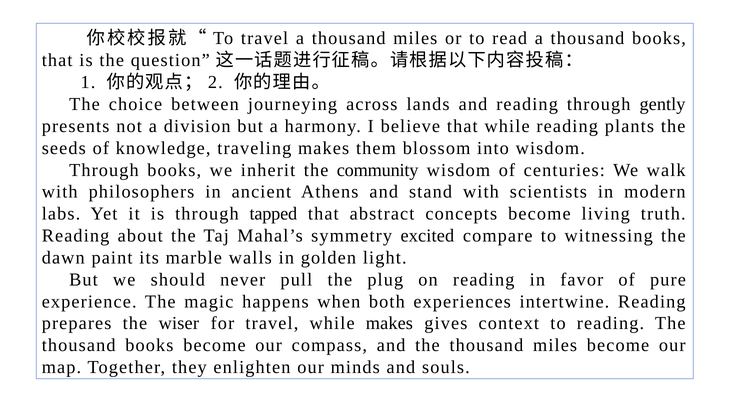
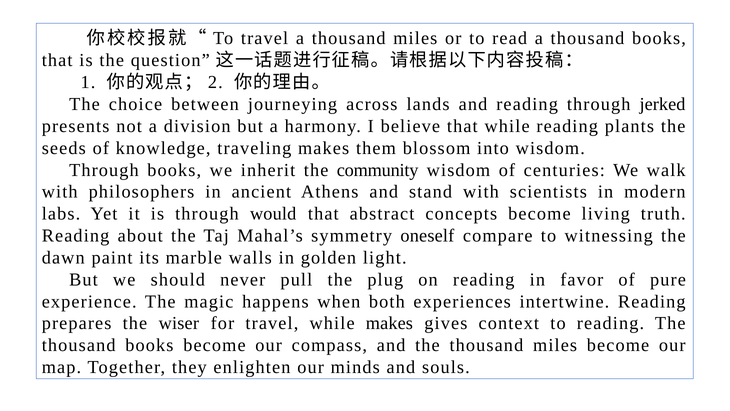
gently: gently -> jerked (663, 104)
tapped: tapped -> would (273, 214)
excited: excited -> oneself (427, 236)
